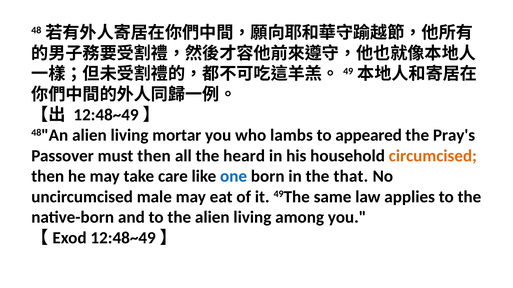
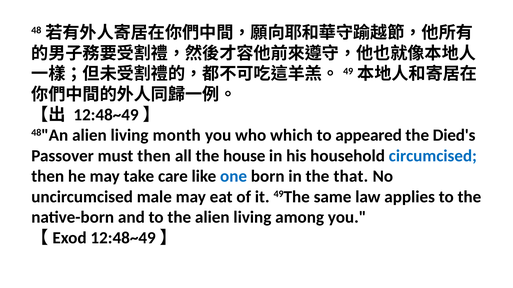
mortar: mortar -> month (177, 136)
lambs: lambs -> which (291, 136)
Pray's: Pray's -> Died's (454, 136)
heard: heard -> house (244, 156)
circumcised colour: orange -> blue (433, 156)
